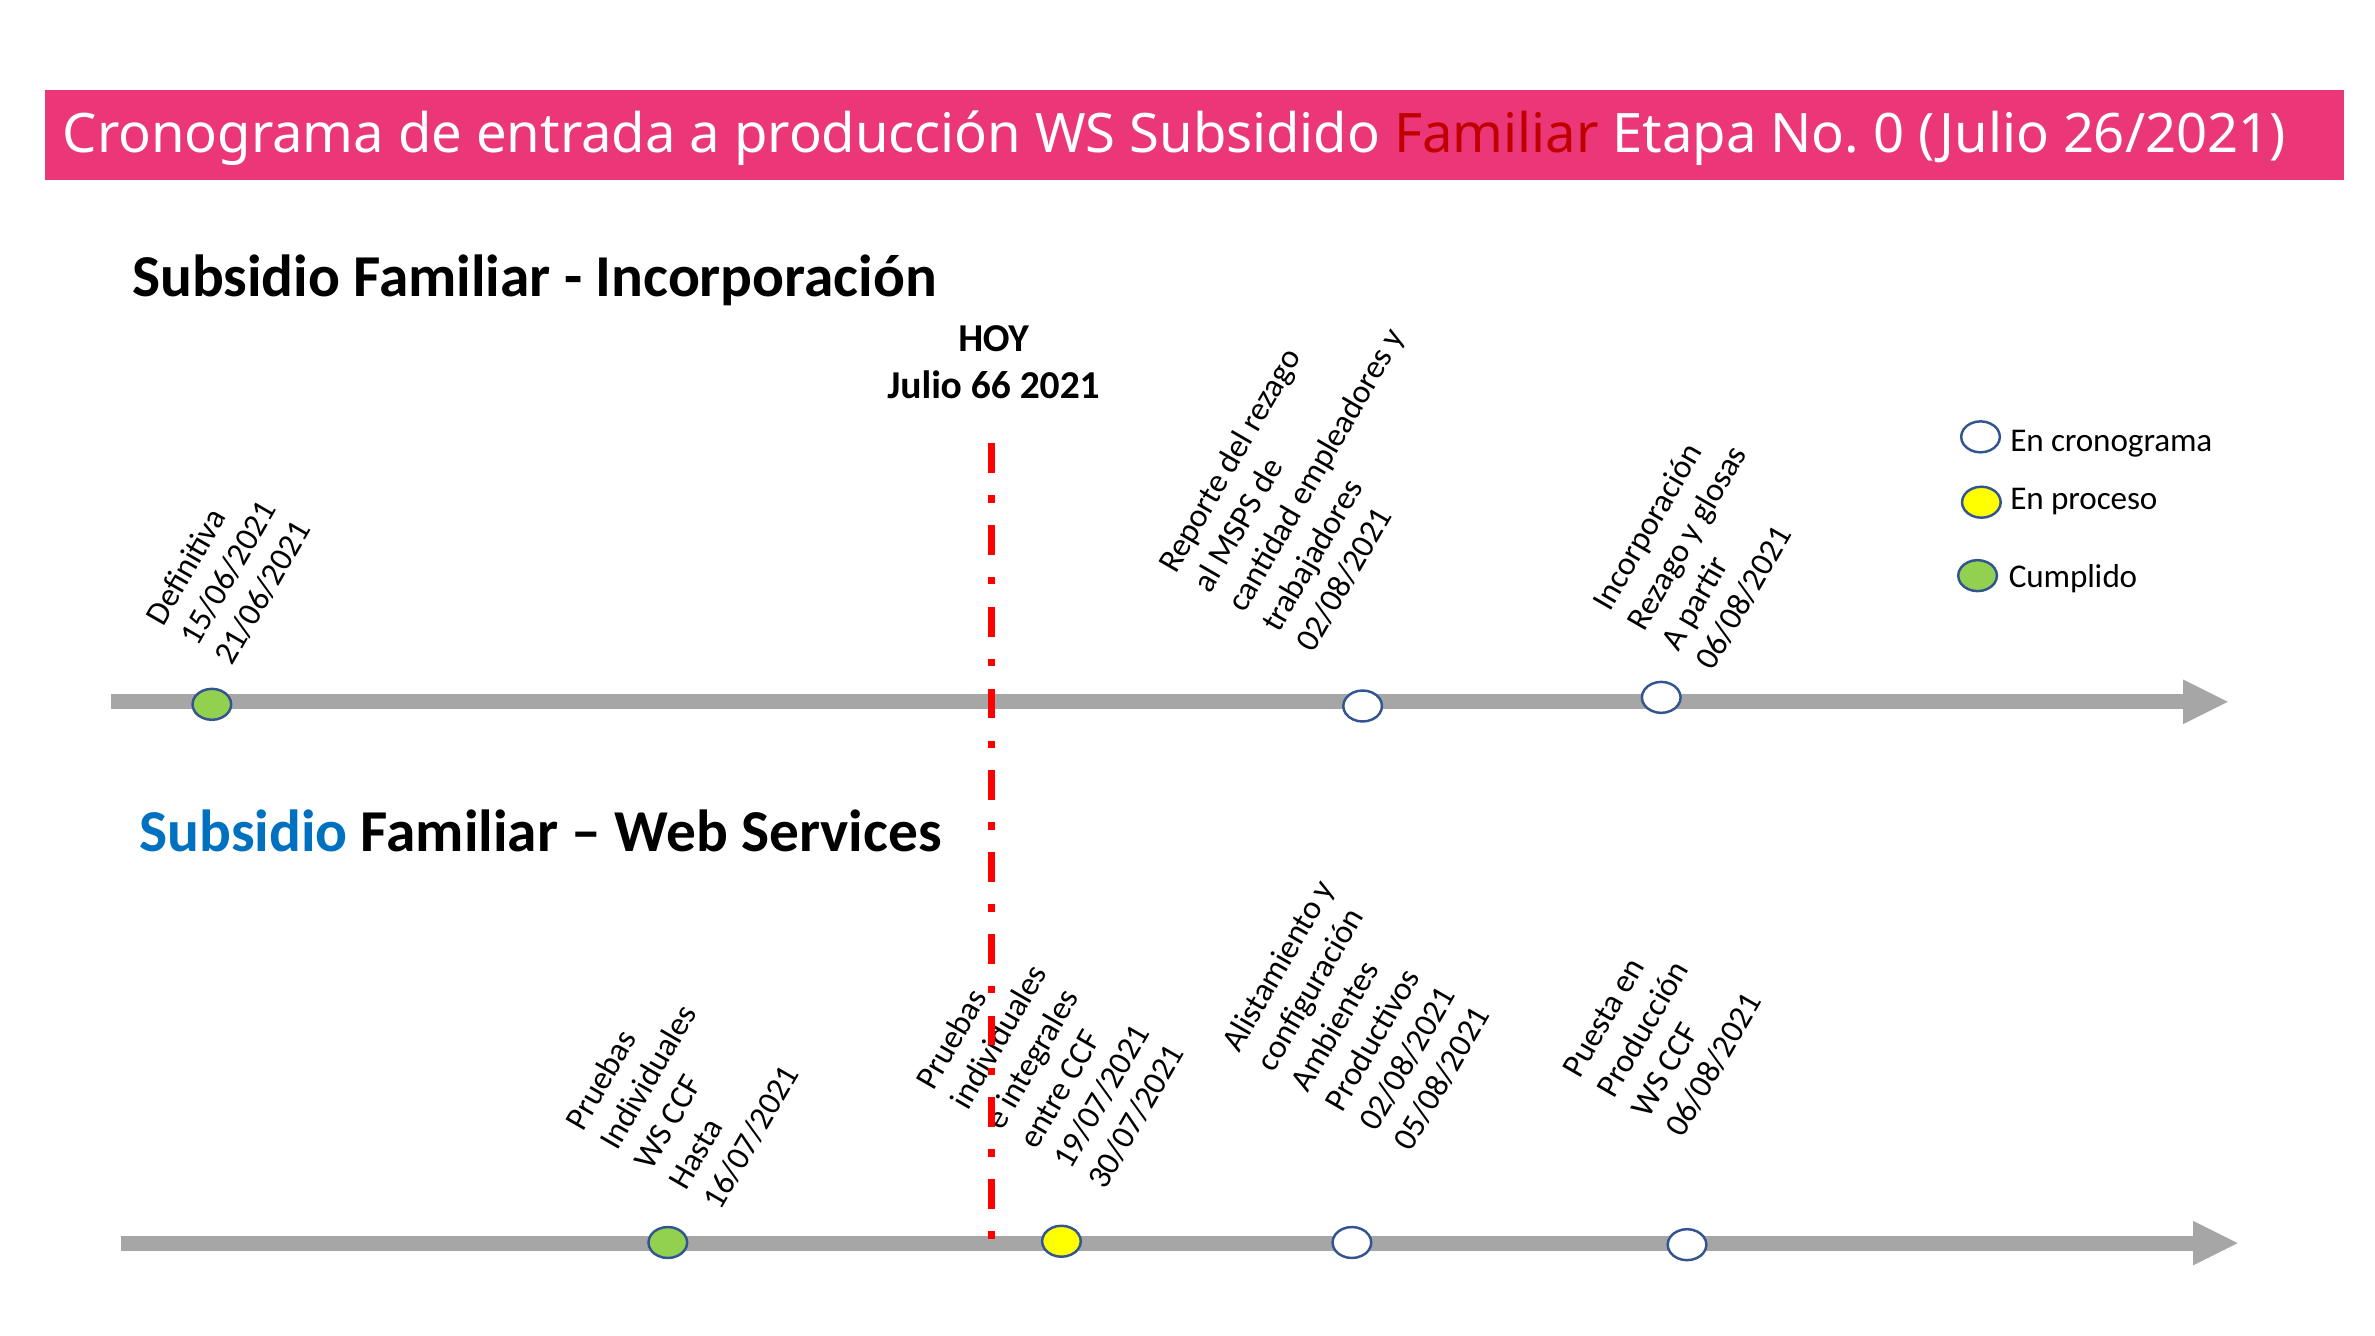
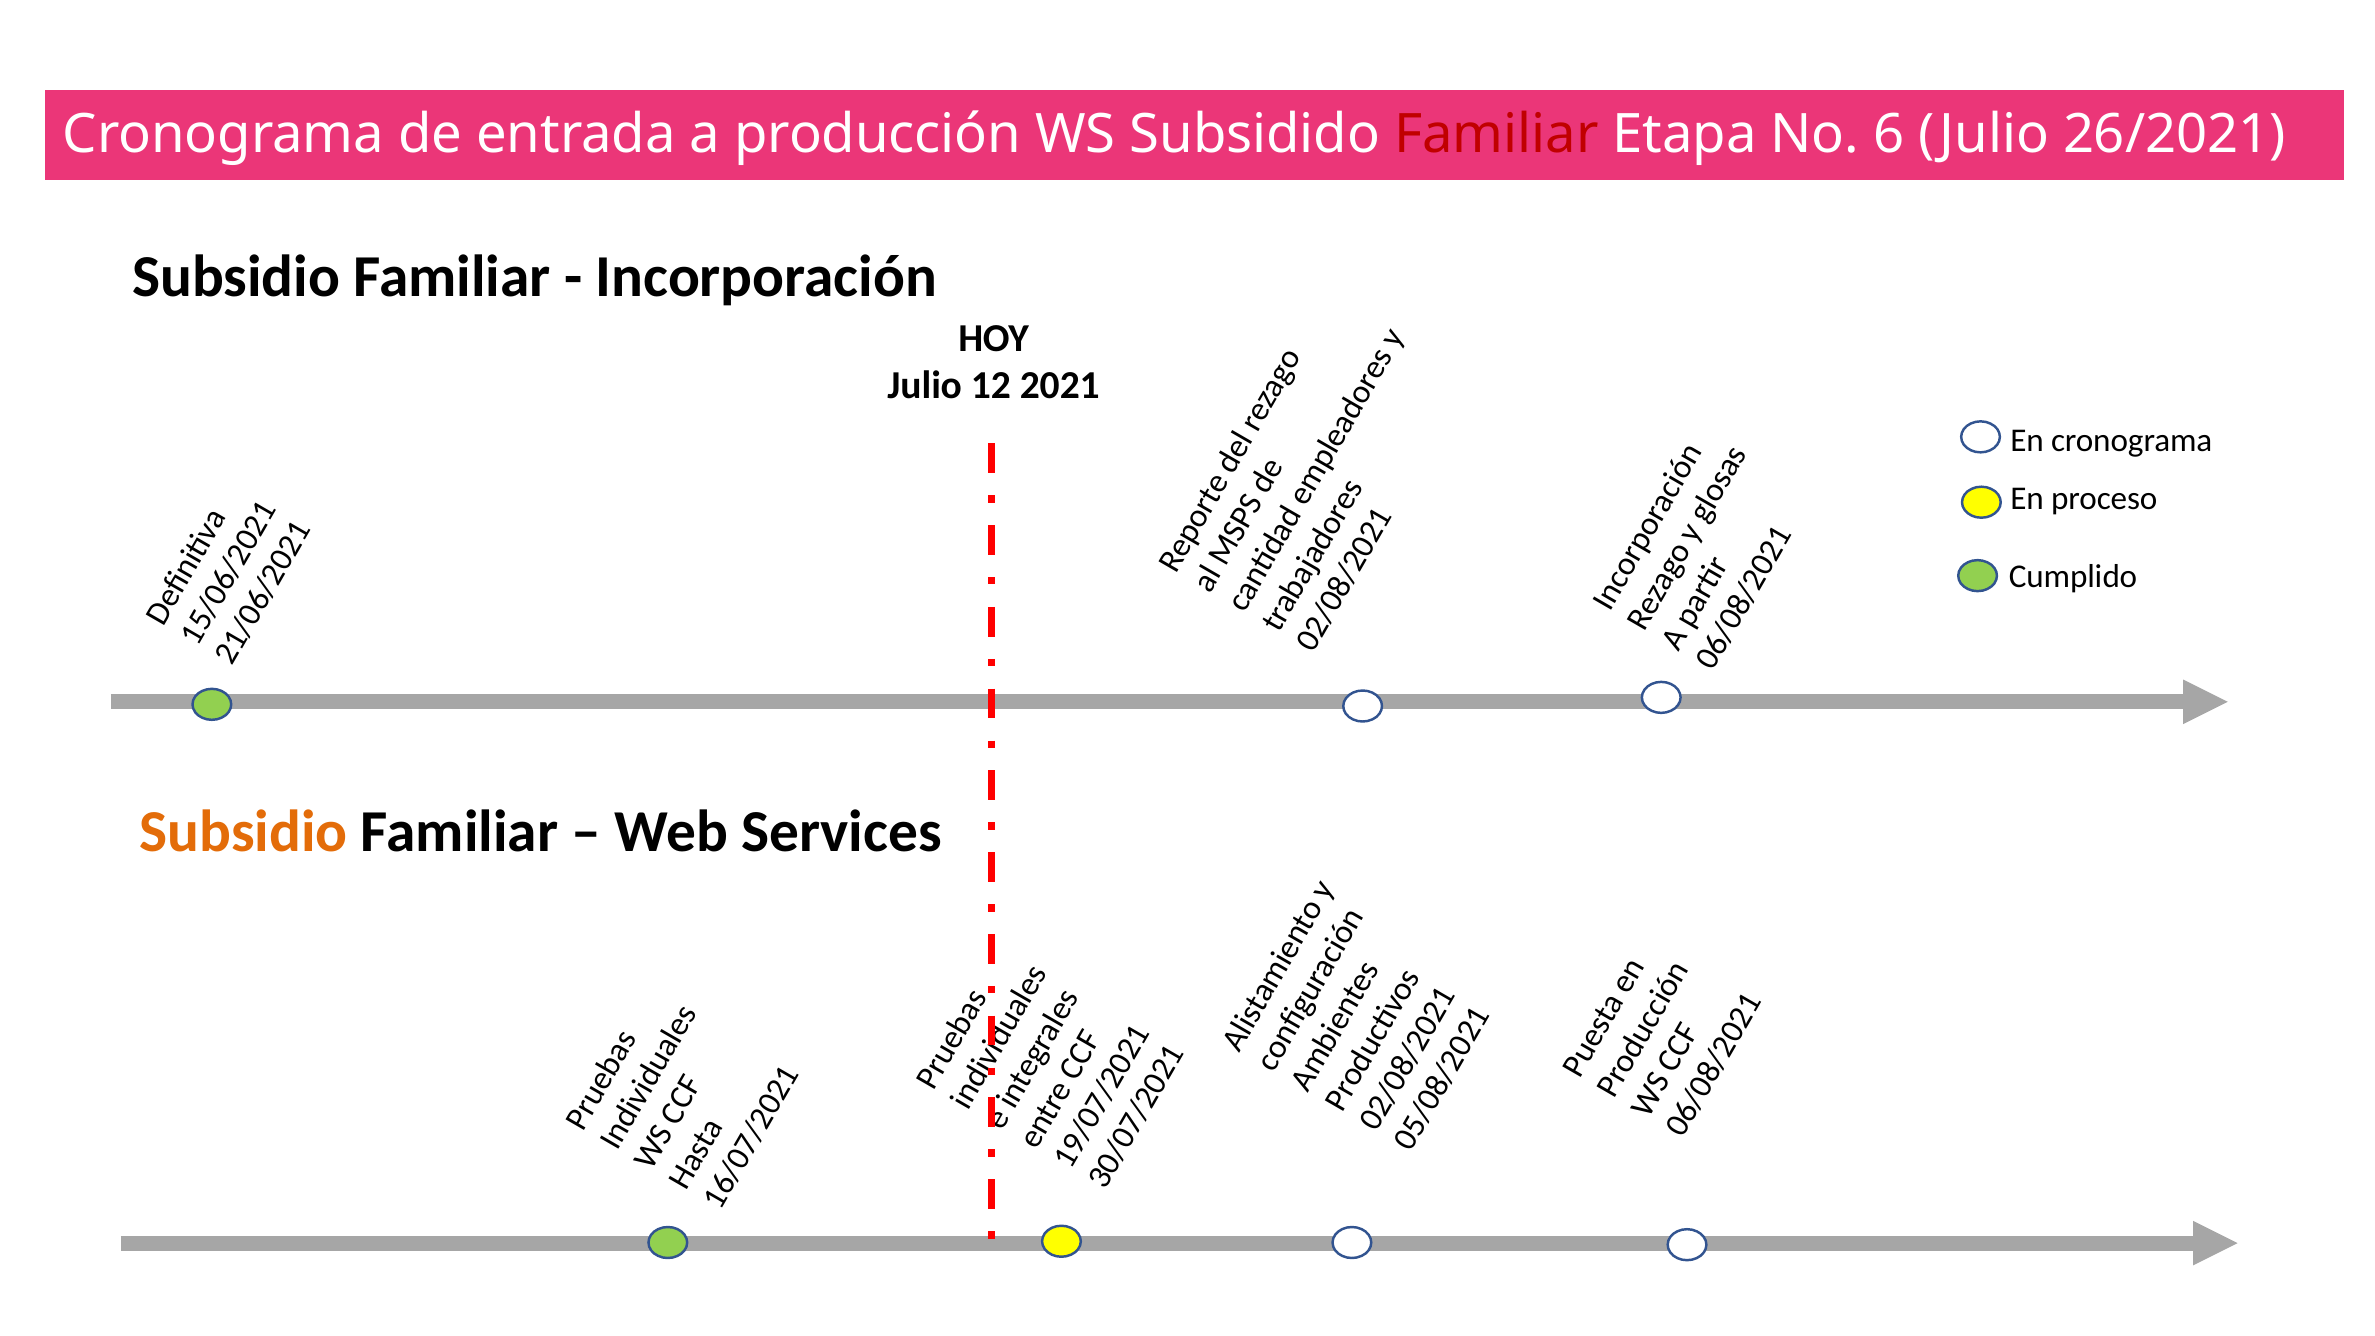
No 0: 0 -> 6 (1889, 135)
66: 66 -> 12 (991, 386)
Subsidio colour: blue -> orange (243, 831)
